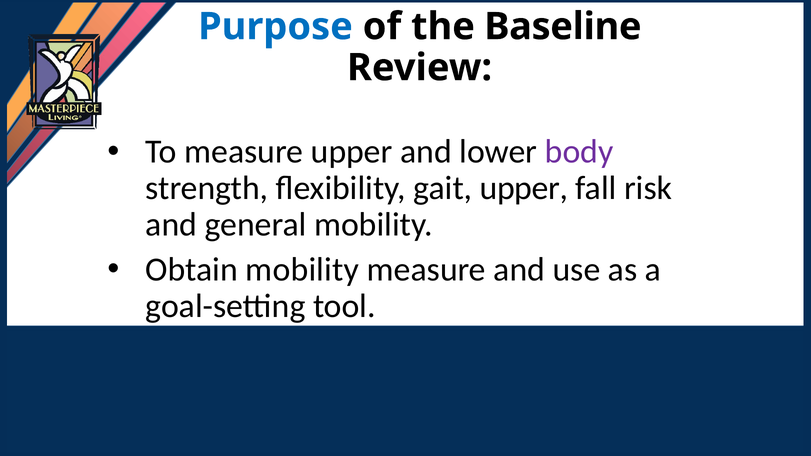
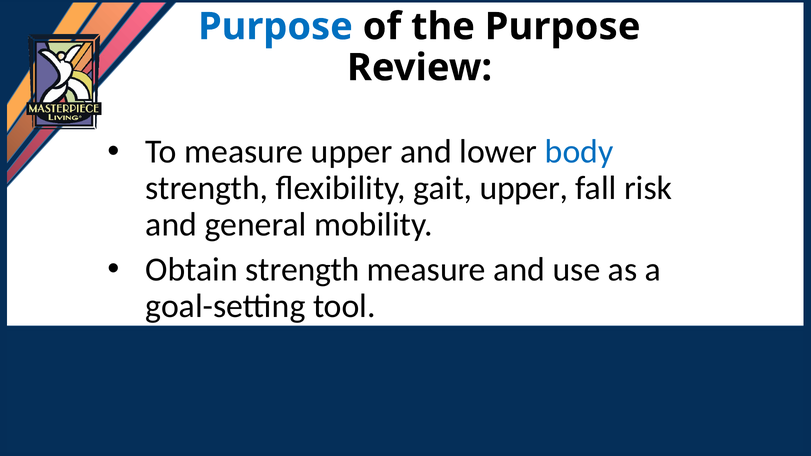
the Baseline: Baseline -> Purpose (563, 27)
body colour: purple -> blue (579, 152)
Obtain mobility: mobility -> strength (303, 270)
